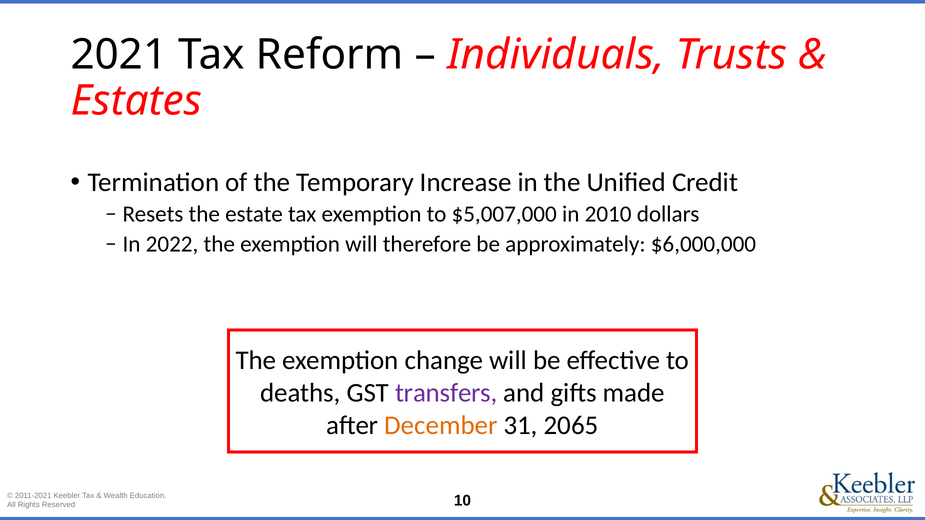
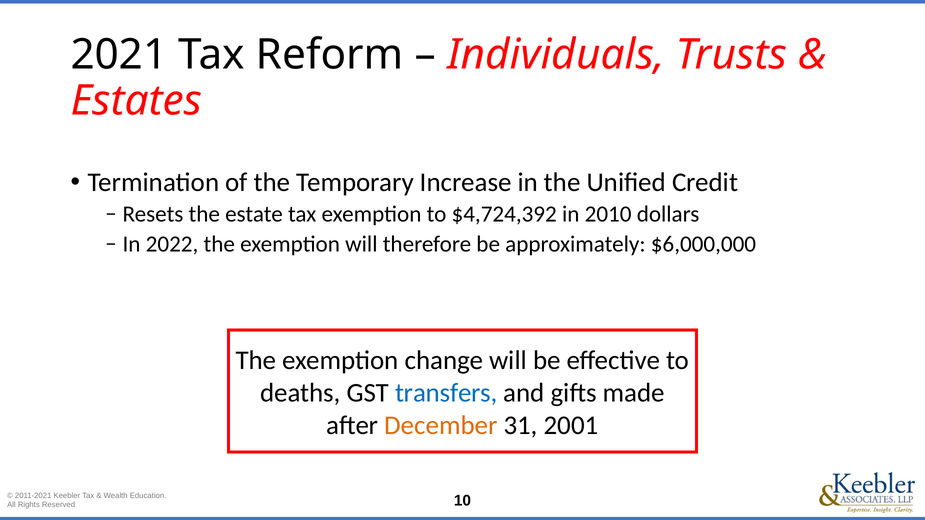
$5,007,000: $5,007,000 -> $4,724,392 (504, 214)
transfers colour: purple -> blue (446, 393)
2065: 2065 -> 2001 (571, 425)
